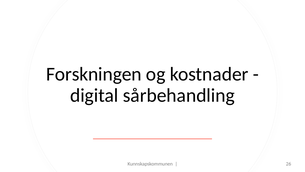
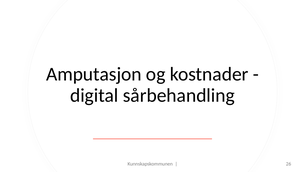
Forskningen: Forskningen -> Amputasjon (94, 74)
